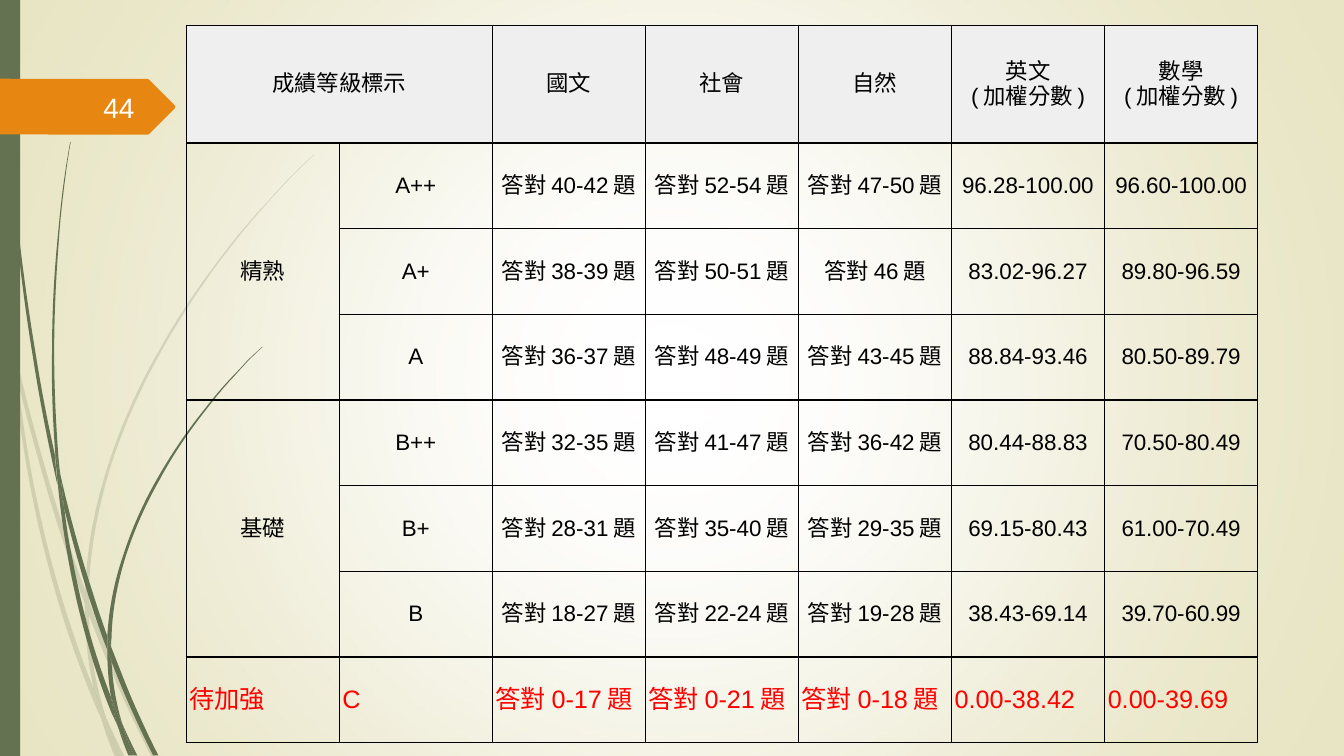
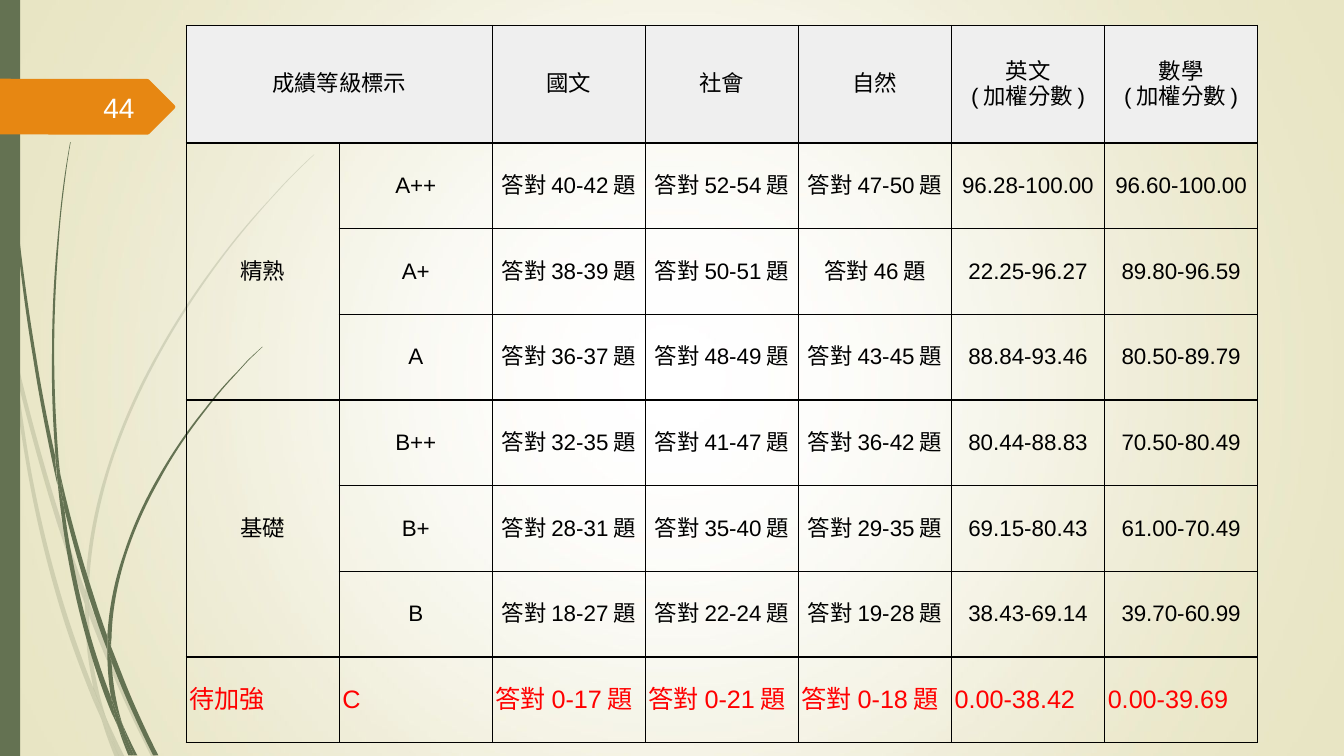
83.02-96.27: 83.02-96.27 -> 22.25-96.27 (1028, 272)
